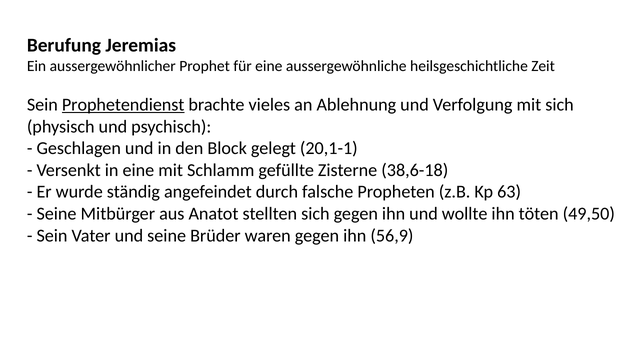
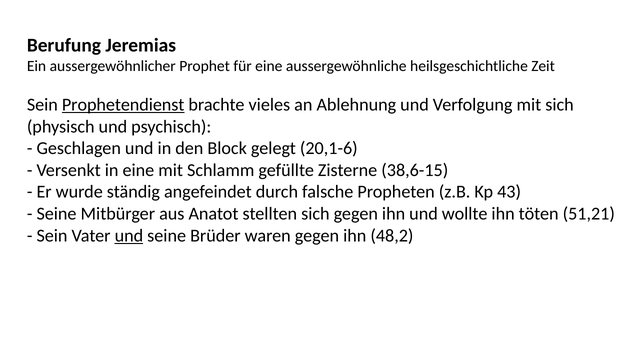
20,1-1: 20,1-1 -> 20,1-6 (329, 148)
38,6-18: 38,6-18 -> 38,6-15 (415, 170)
63: 63 -> 43 (509, 192)
49,50: 49,50 -> 51,21 (589, 214)
und underline: none -> present (129, 235)
56,9: 56,9 -> 48,2 (392, 235)
